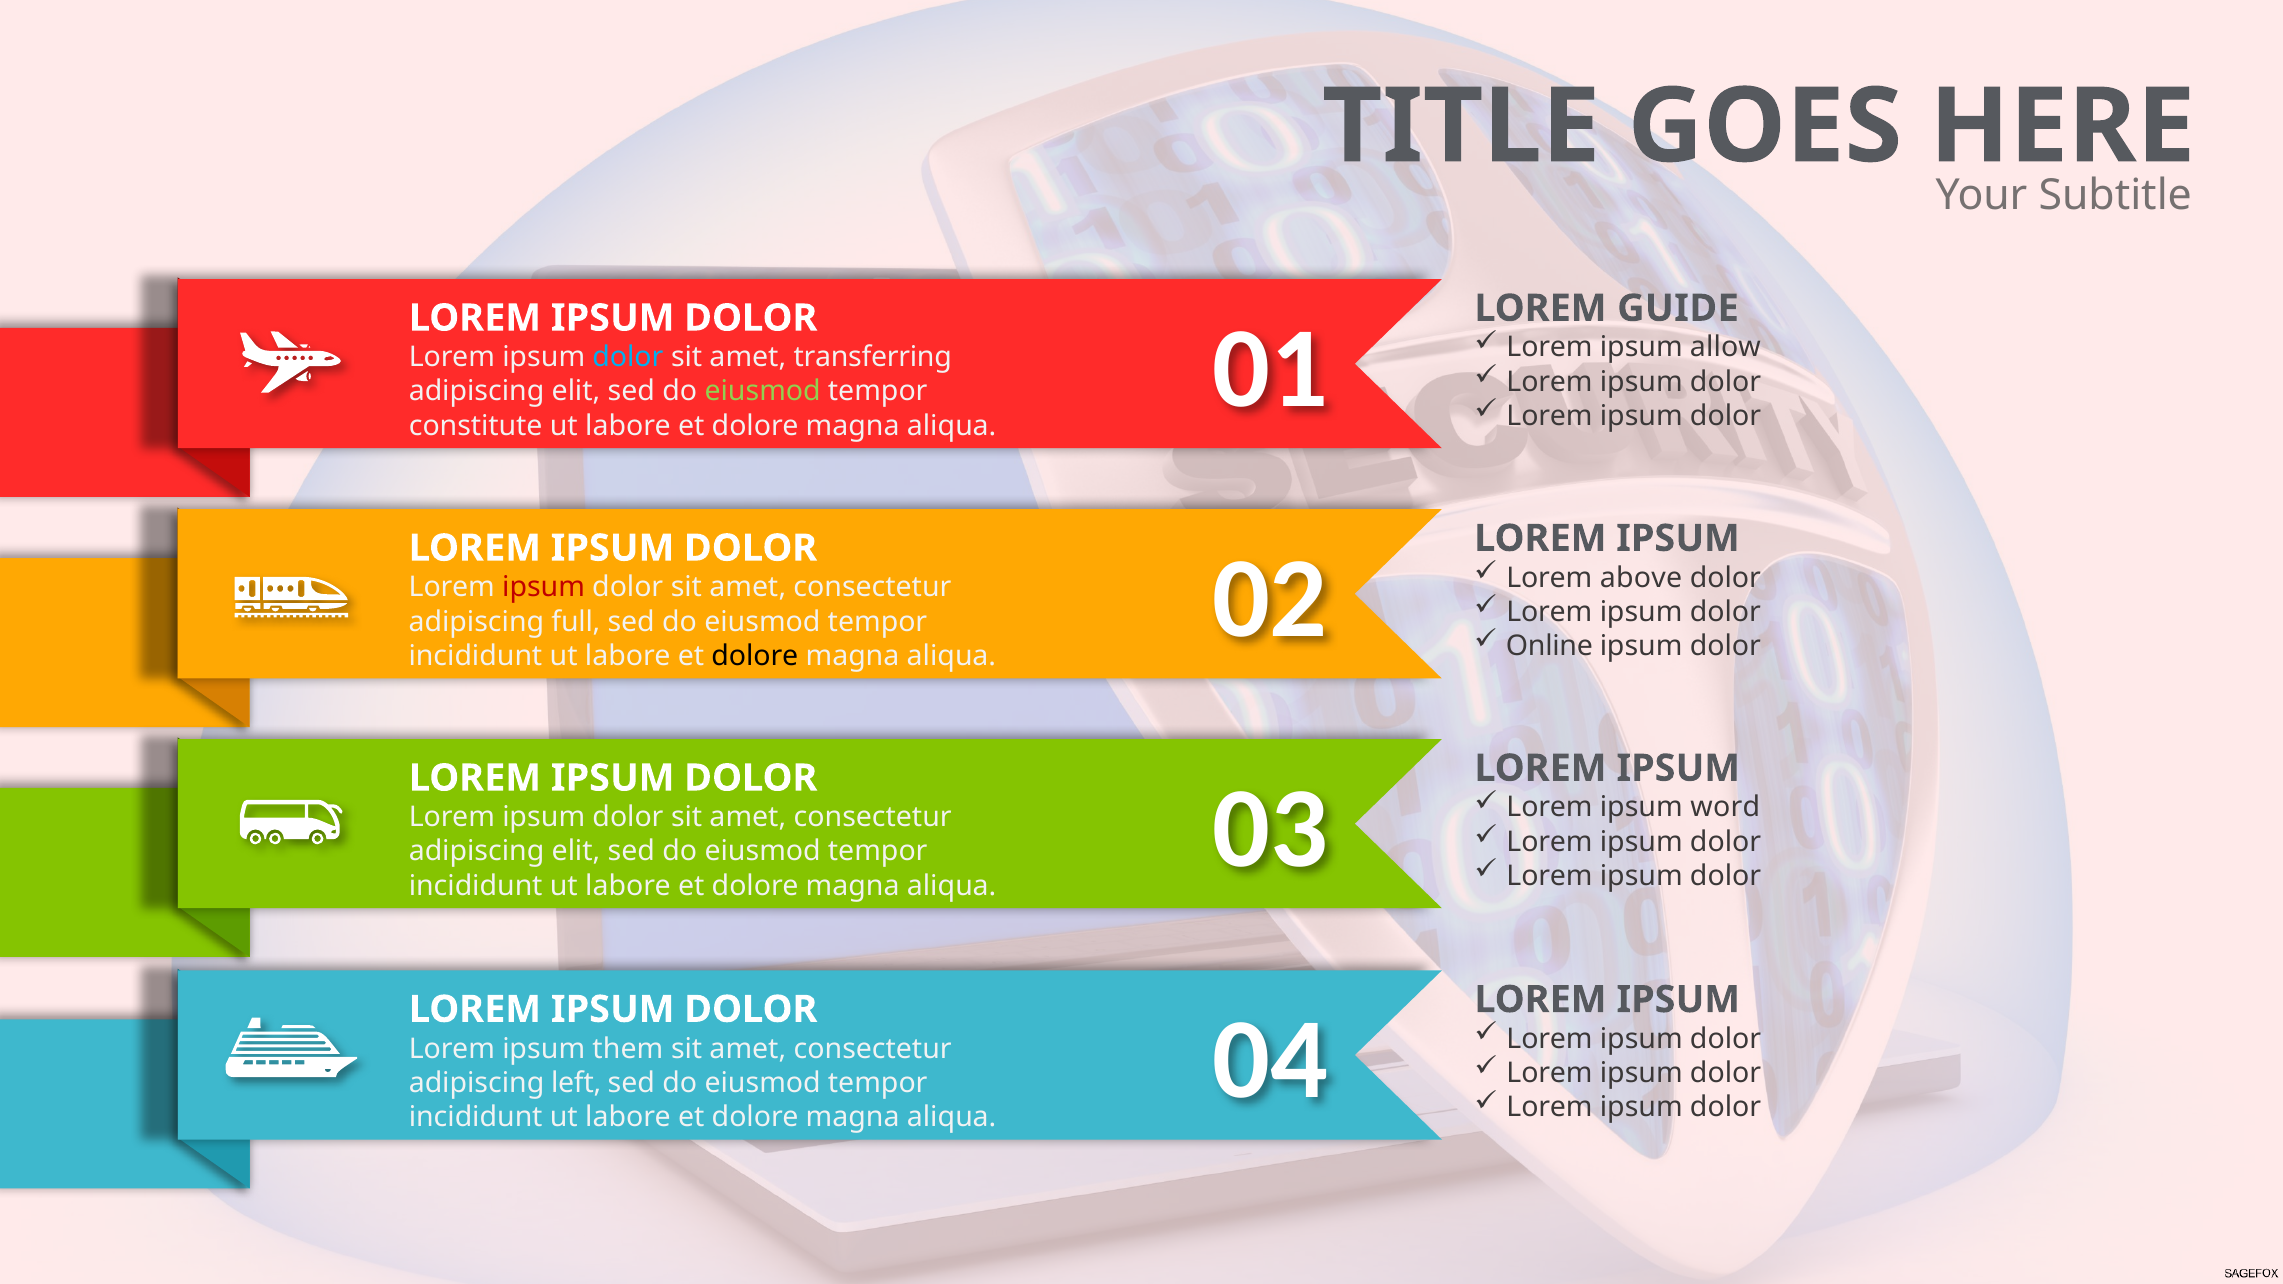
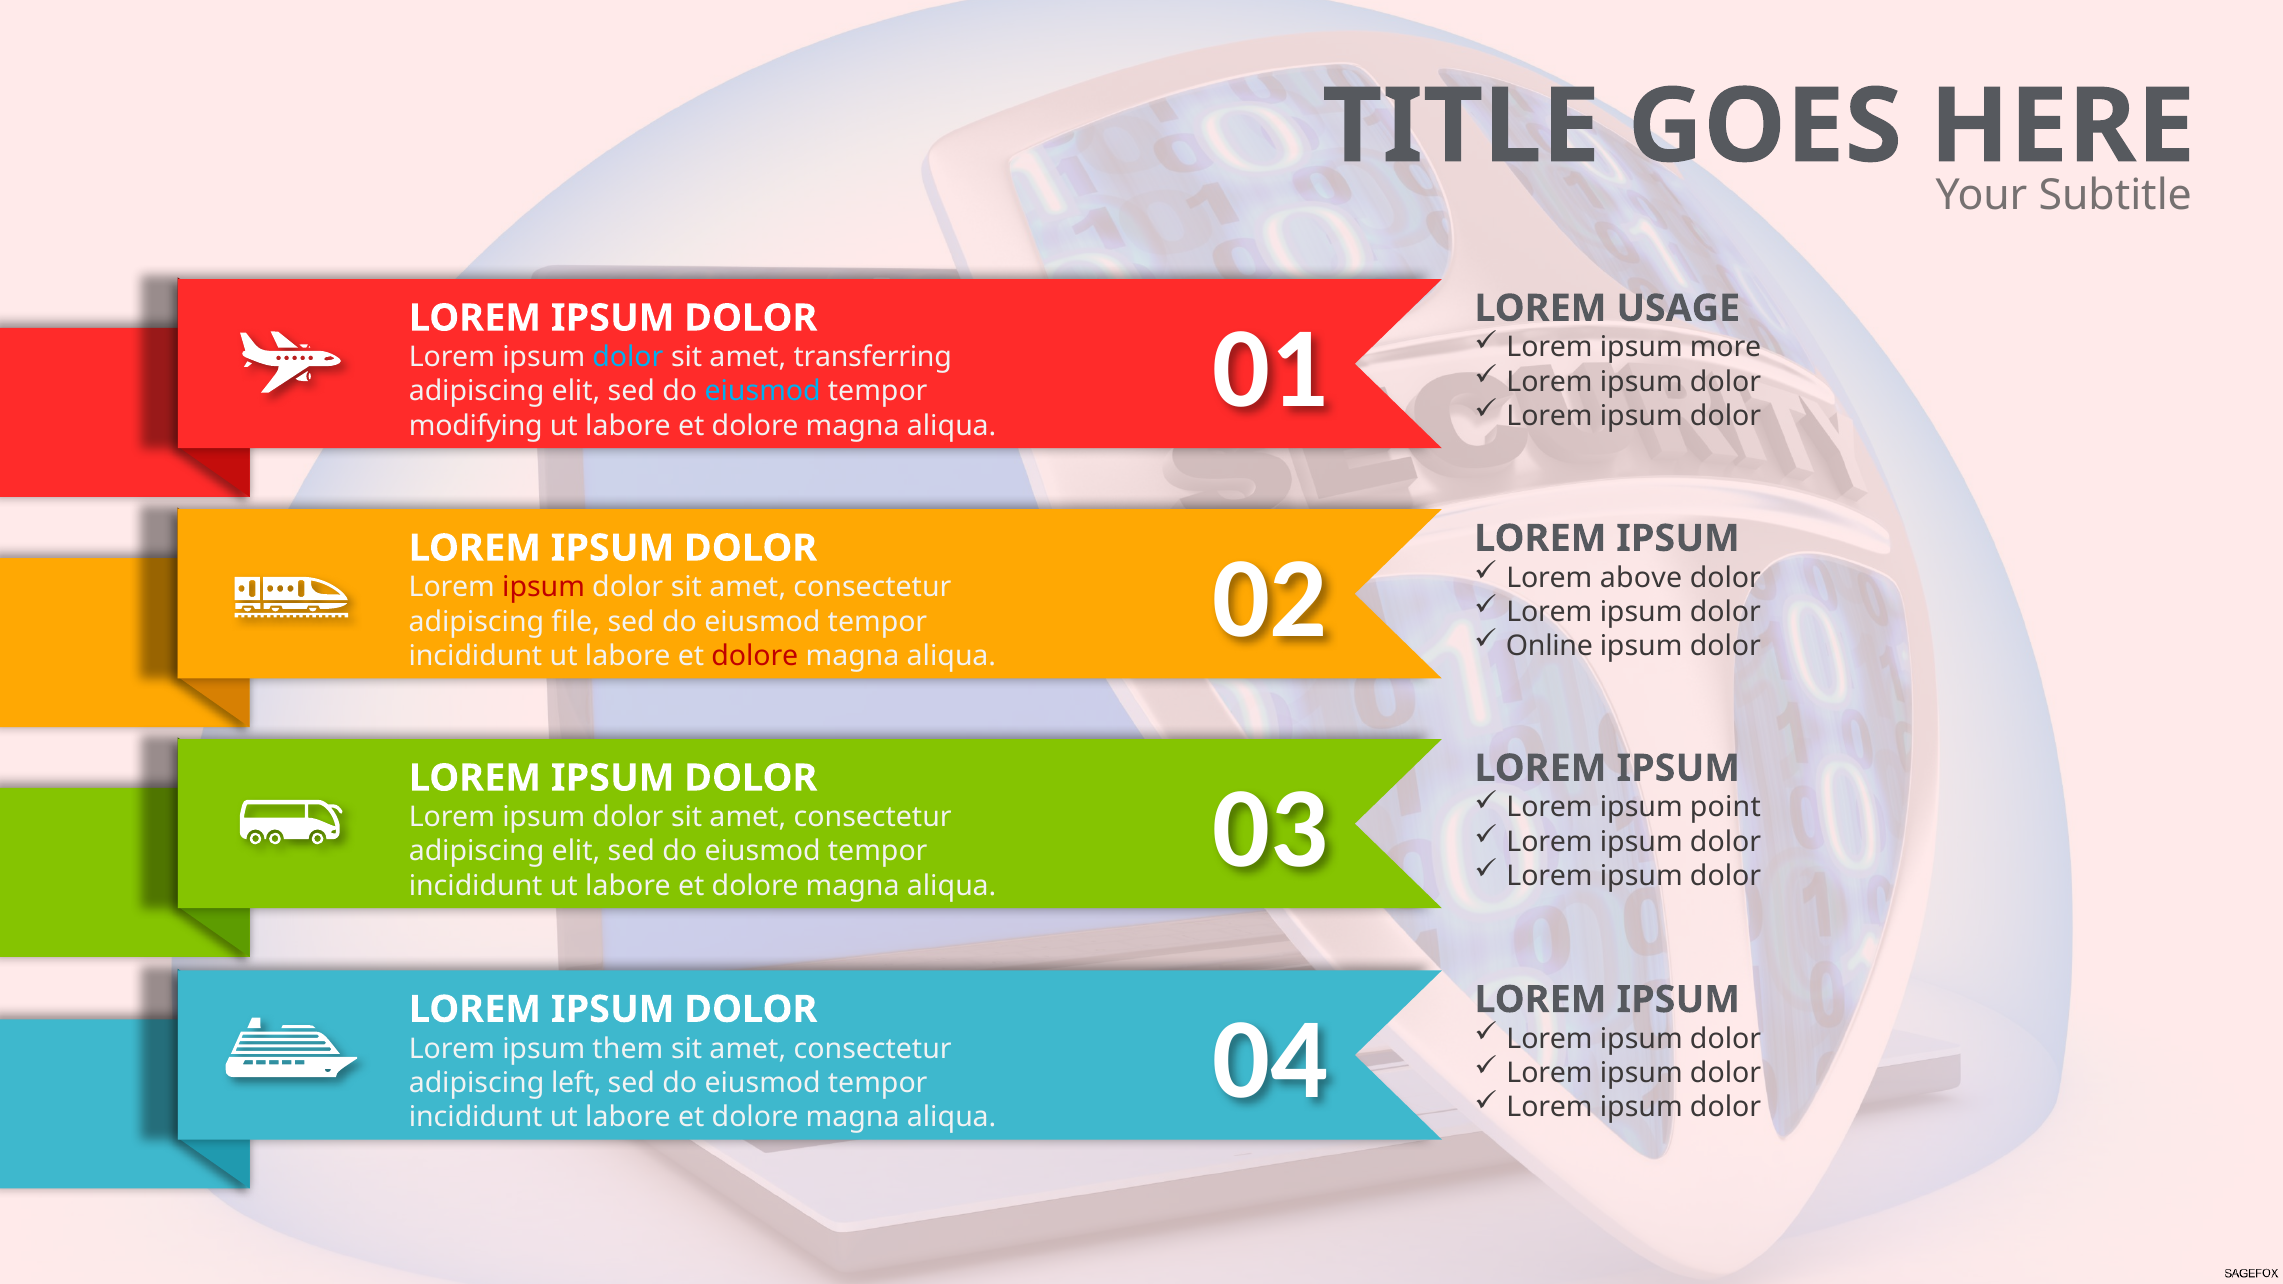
GUIDE: GUIDE -> USAGE (1678, 308)
allow: allow -> more (1726, 348)
eiusmod colour: light green -> light blue (763, 392)
constitute: constitute -> modifying (476, 426)
full: full -> file (576, 622)
dolore colour: black -> red (755, 656)
word: word -> point (1725, 808)
